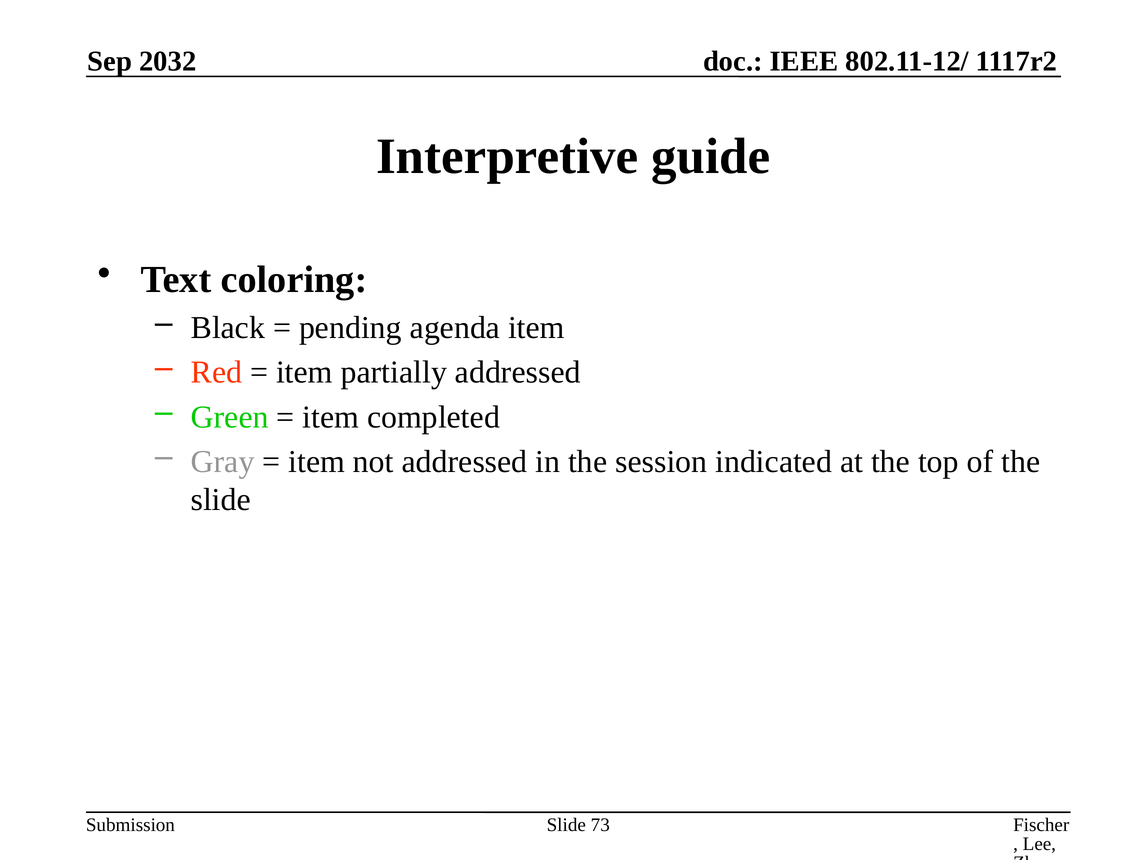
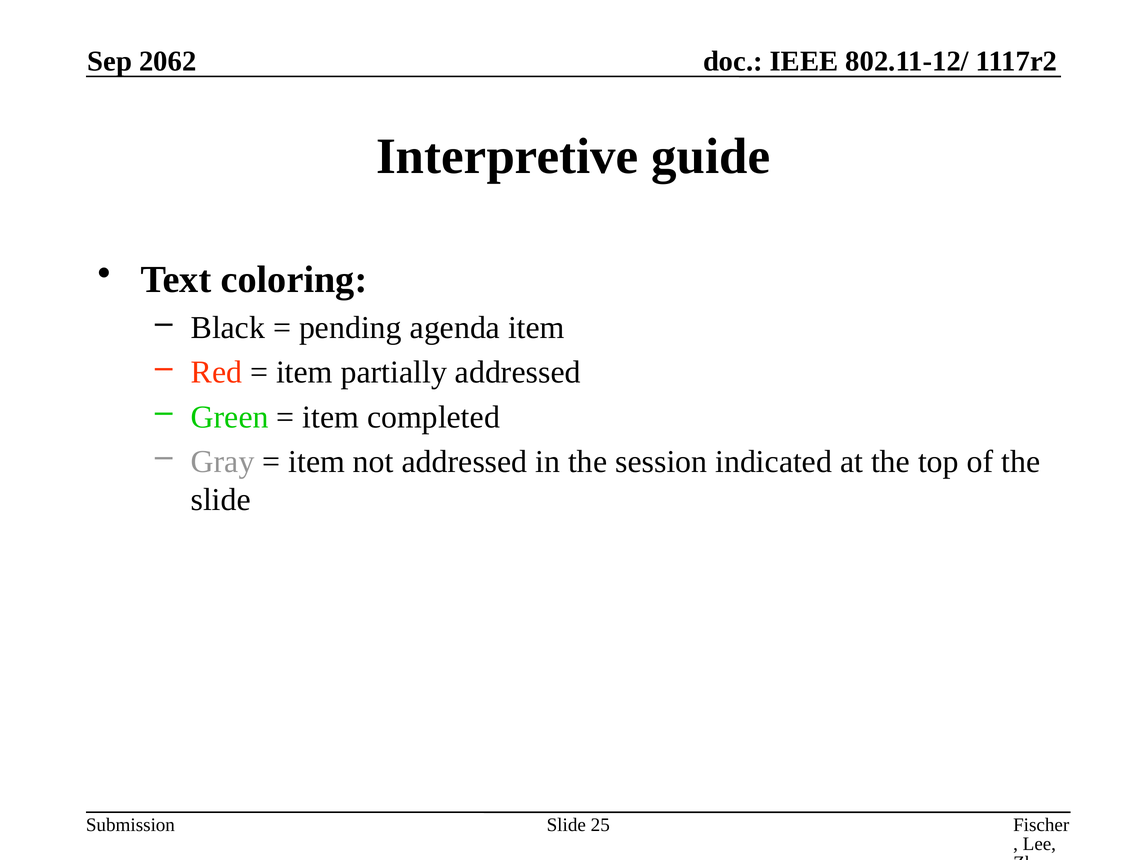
2032: 2032 -> 2062 (168, 61)
73: 73 -> 25 (600, 825)
